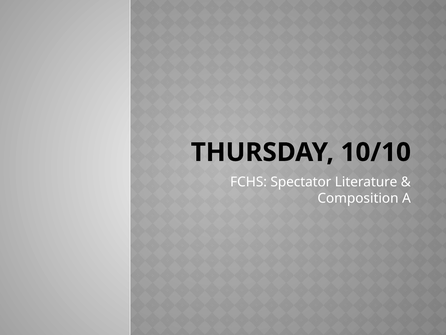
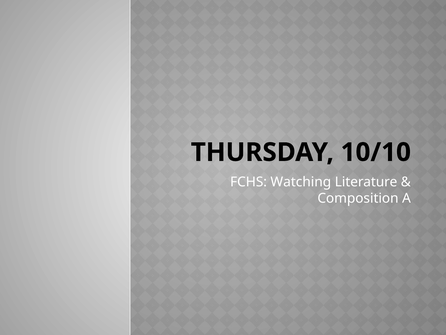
Spectator: Spectator -> Watching (301, 182)
